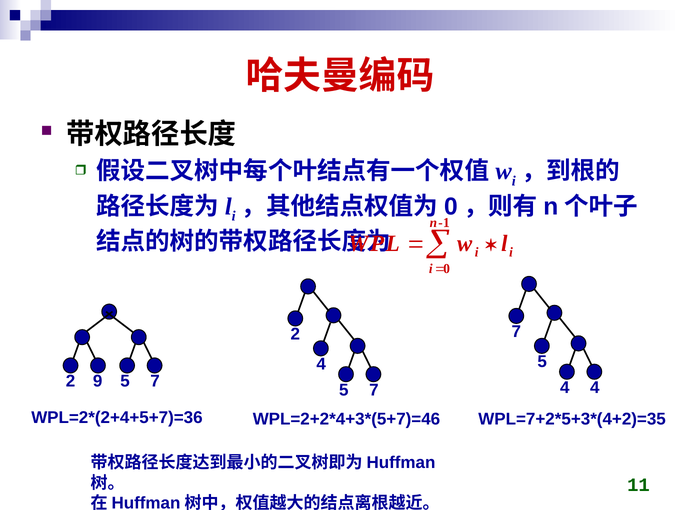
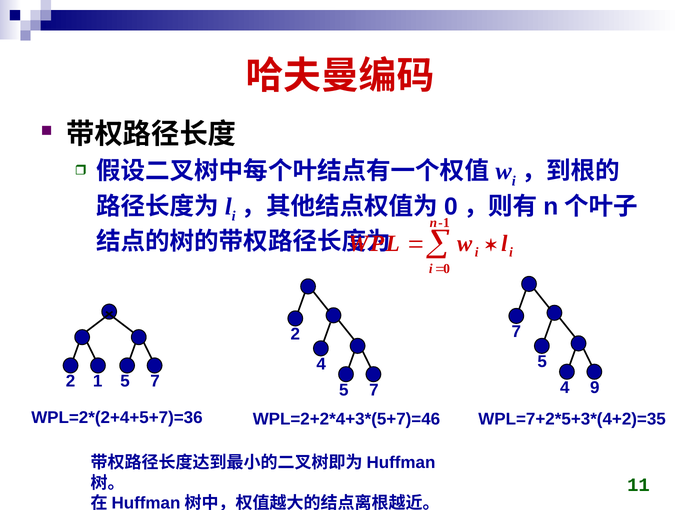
9: 9 -> 1 (98, 381)
4 4: 4 -> 9 (595, 387)
